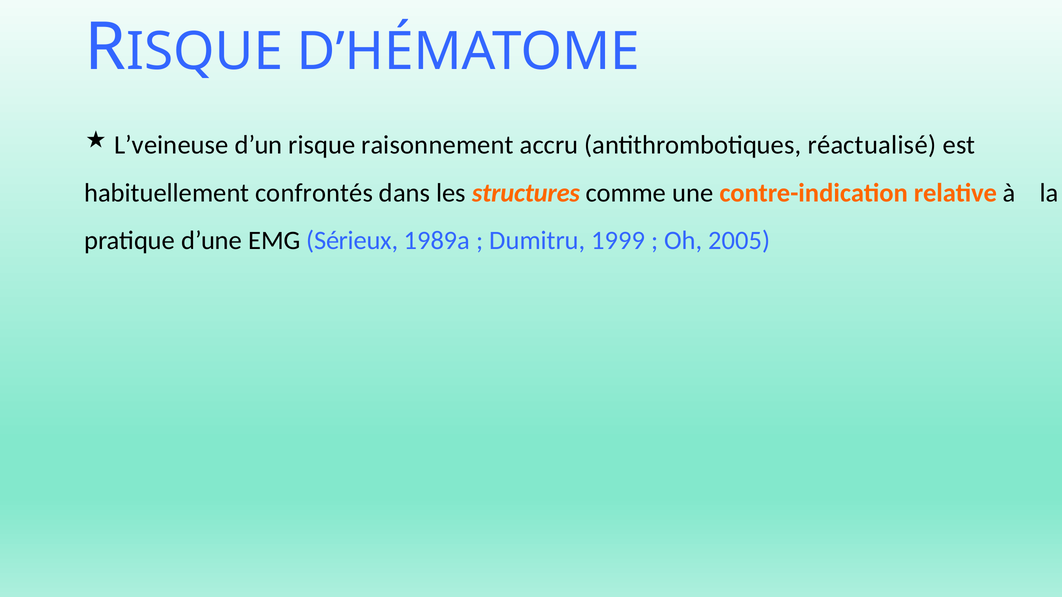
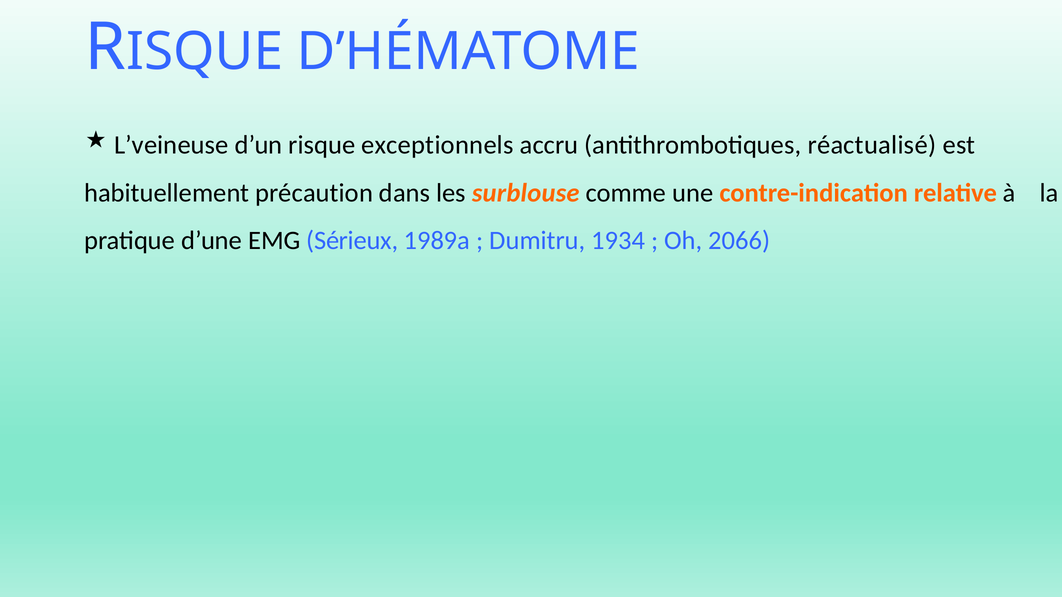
raisonnement: raisonnement -> exceptionnels (437, 145)
confrontés: confrontés -> précaution (314, 193)
structures: structures -> surblouse (526, 193)
1999: 1999 -> 1934 (618, 241)
2005: 2005 -> 2066 (739, 241)
